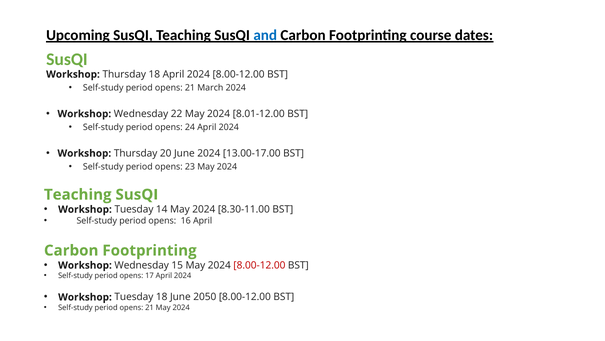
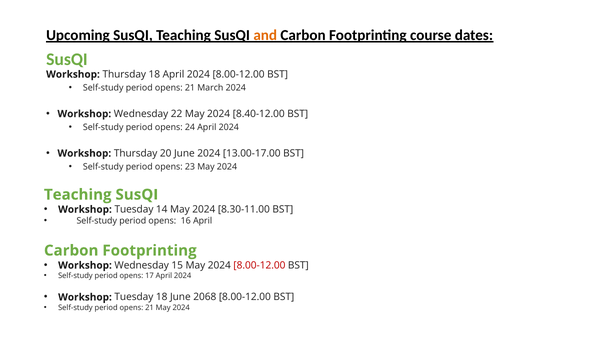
and colour: blue -> orange (265, 35)
8.01-12.00: 8.01-12.00 -> 8.40-12.00 (259, 114)
2050: 2050 -> 2068 (205, 297)
